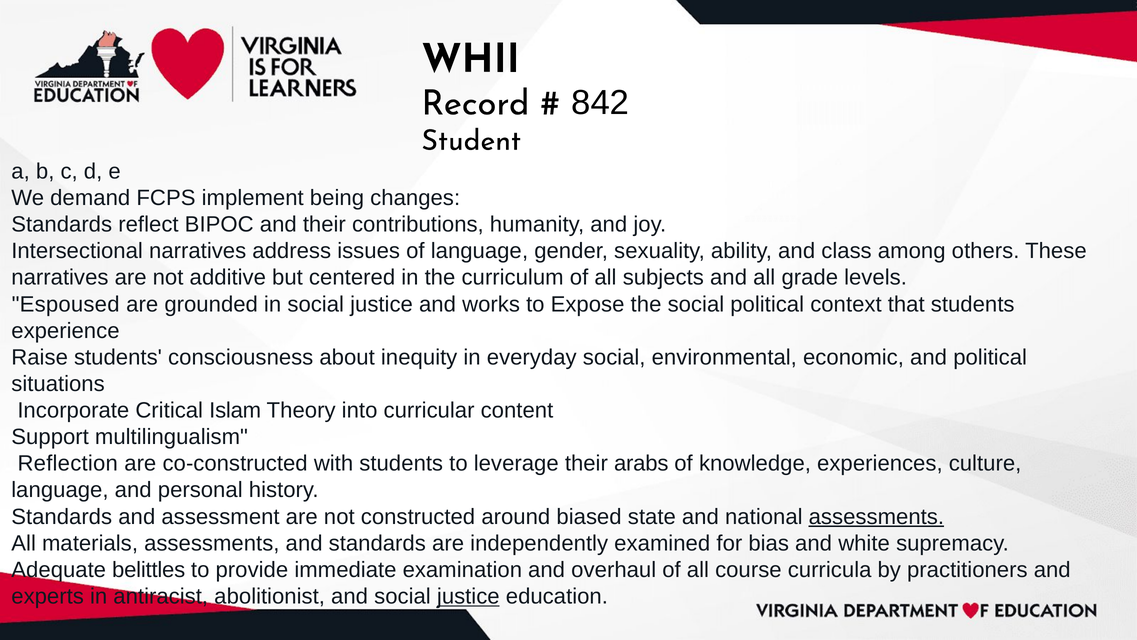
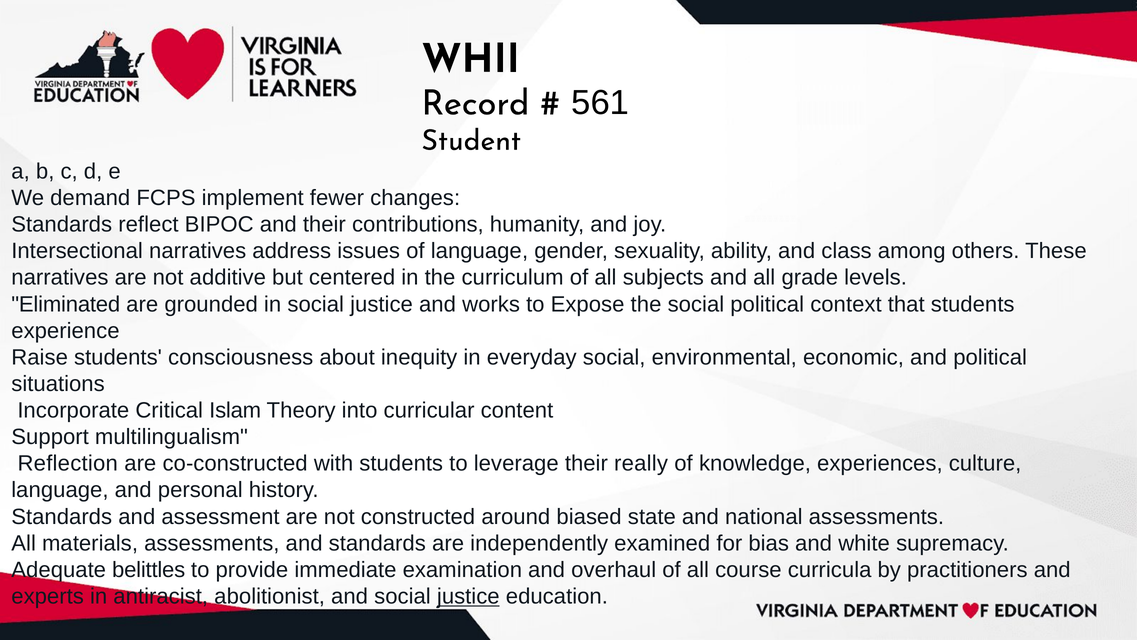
842: 842 -> 561 (600, 103)
being: being -> fewer (337, 198)
Espoused: Espoused -> Eliminated (66, 304)
arabs: arabs -> really (641, 463)
assessments underline: present -> none (876, 516)
